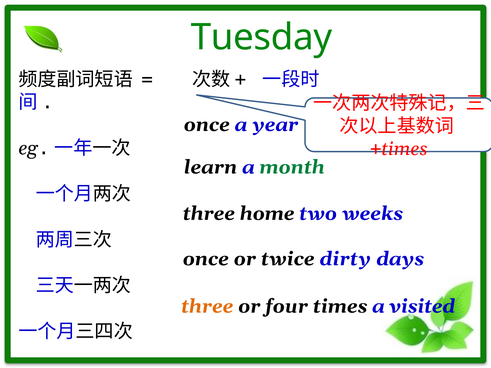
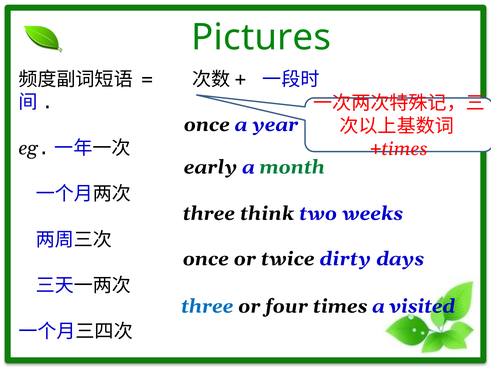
Tuesday: Tuesday -> Pictures (261, 37)
learn: learn -> early (210, 167)
home: home -> think (267, 214)
three colour: orange -> blue (207, 307)
